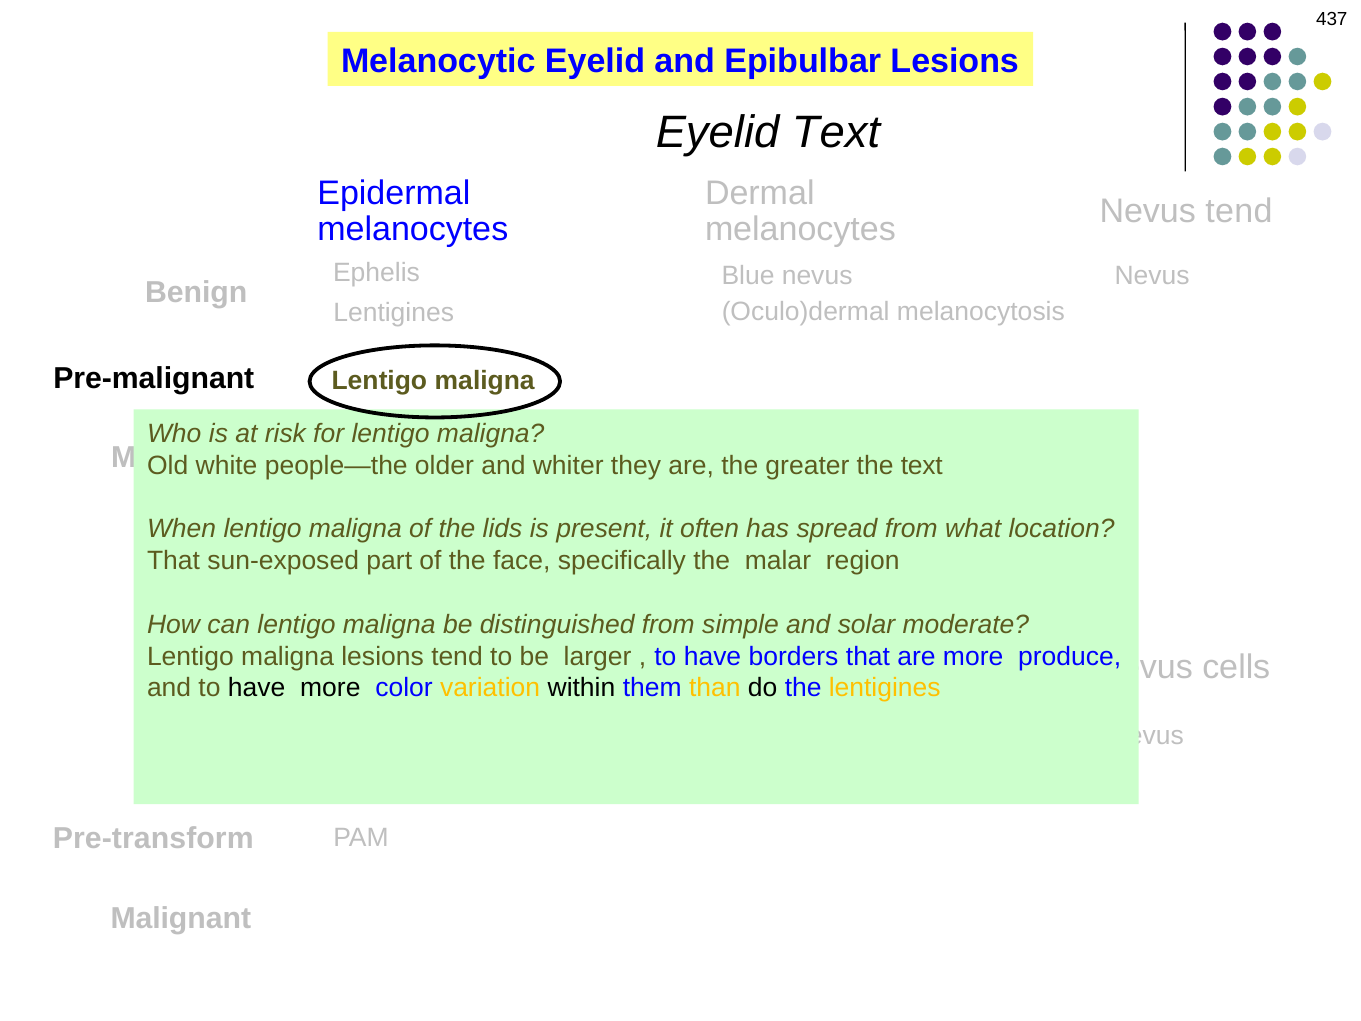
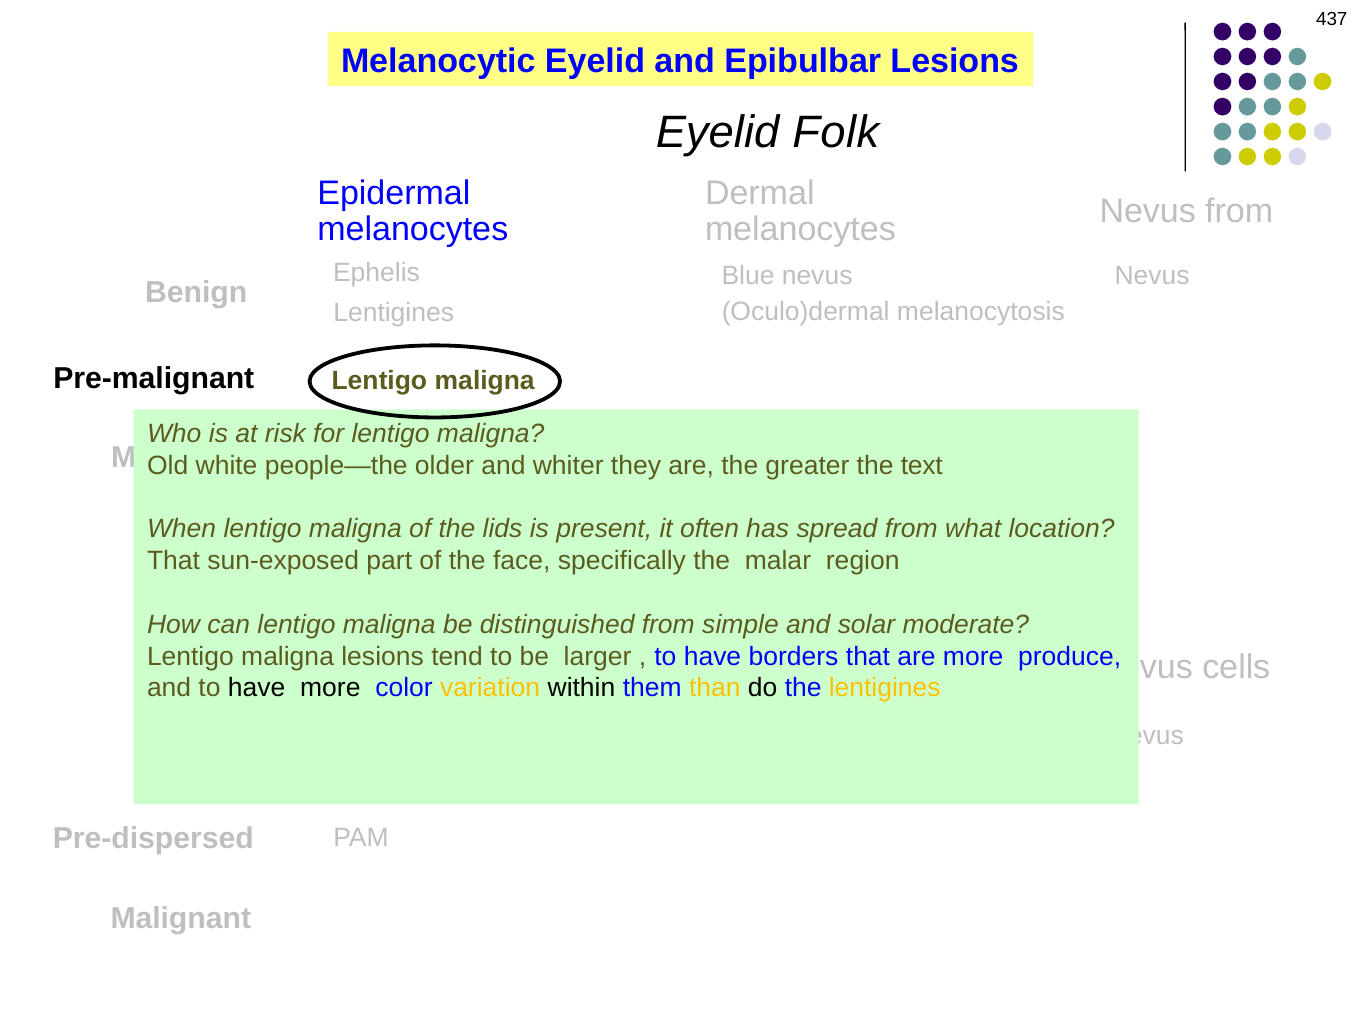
Eyelid Text: Text -> Folk (836, 133)
Nevus tend: tend -> from (1239, 211)
Pre-transform: Pre-transform -> Pre-dispersed (153, 839)
